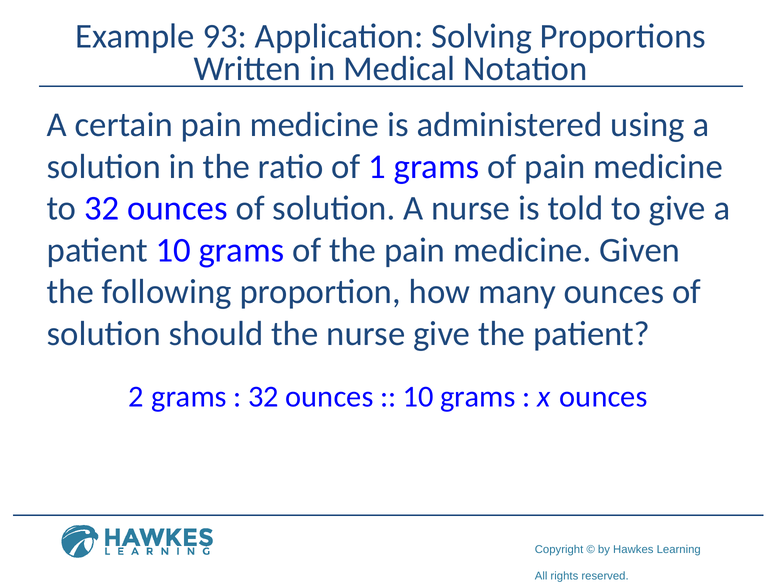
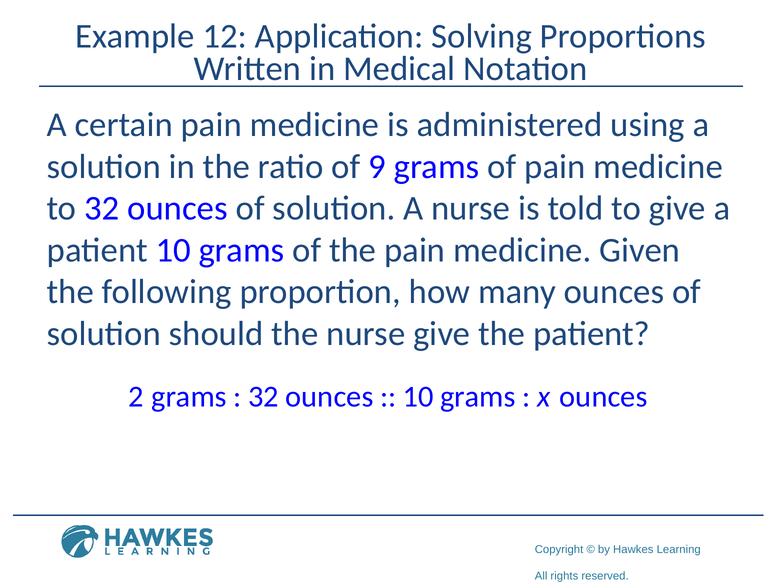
93: 93 -> 12 (225, 36)
1: 1 -> 9 (377, 167)
